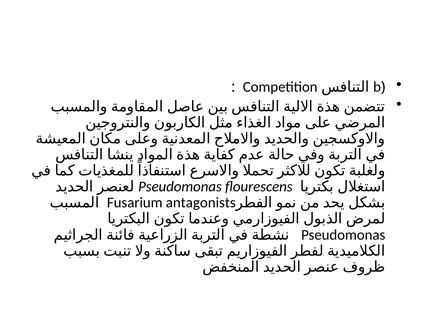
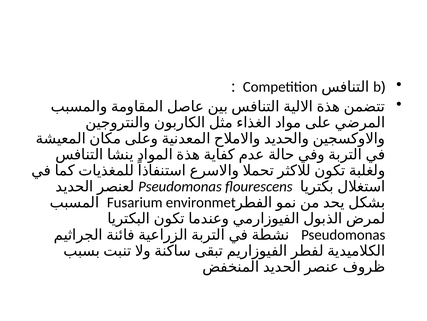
antagonists: antagonists -> environmet (201, 202)
